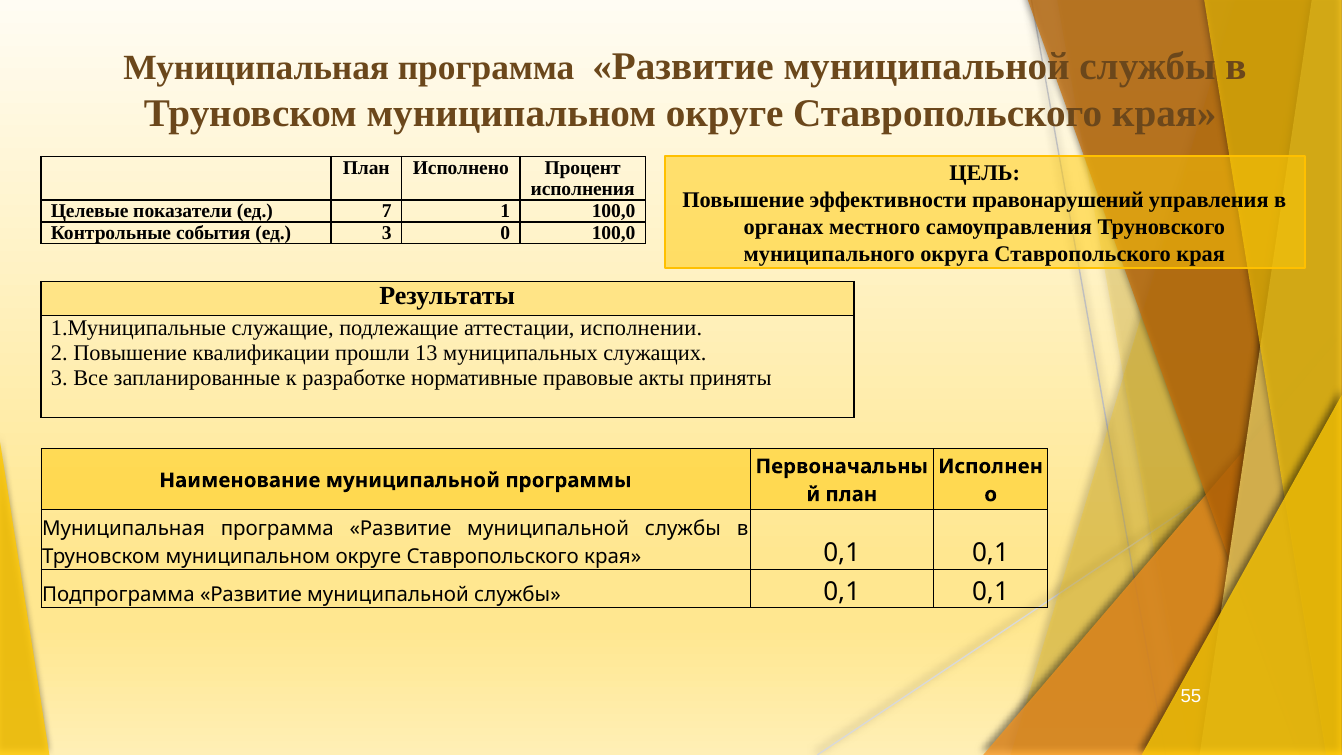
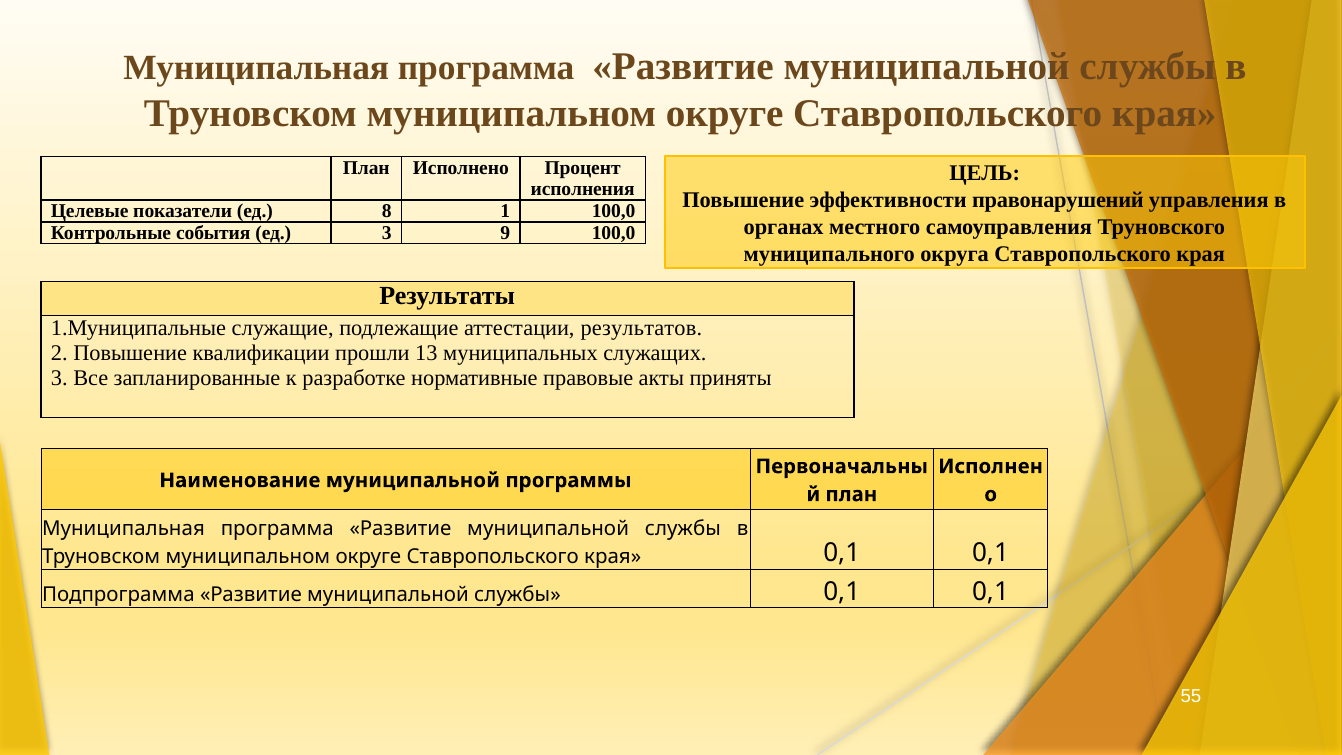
7: 7 -> 8 (387, 211)
0: 0 -> 9 (505, 233)
исполнении: исполнении -> результатов (641, 328)
